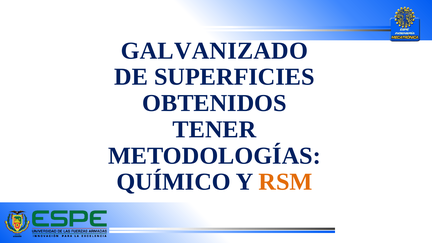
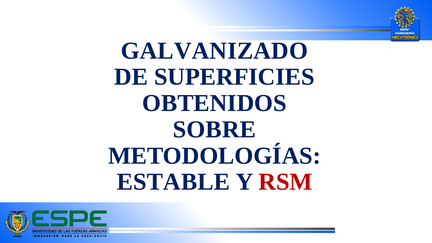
TENER: TENER -> SOBRE (214, 129)
QUÍMICO: QUÍMICO -> ESTABLE (173, 182)
RSM colour: orange -> red (286, 182)
